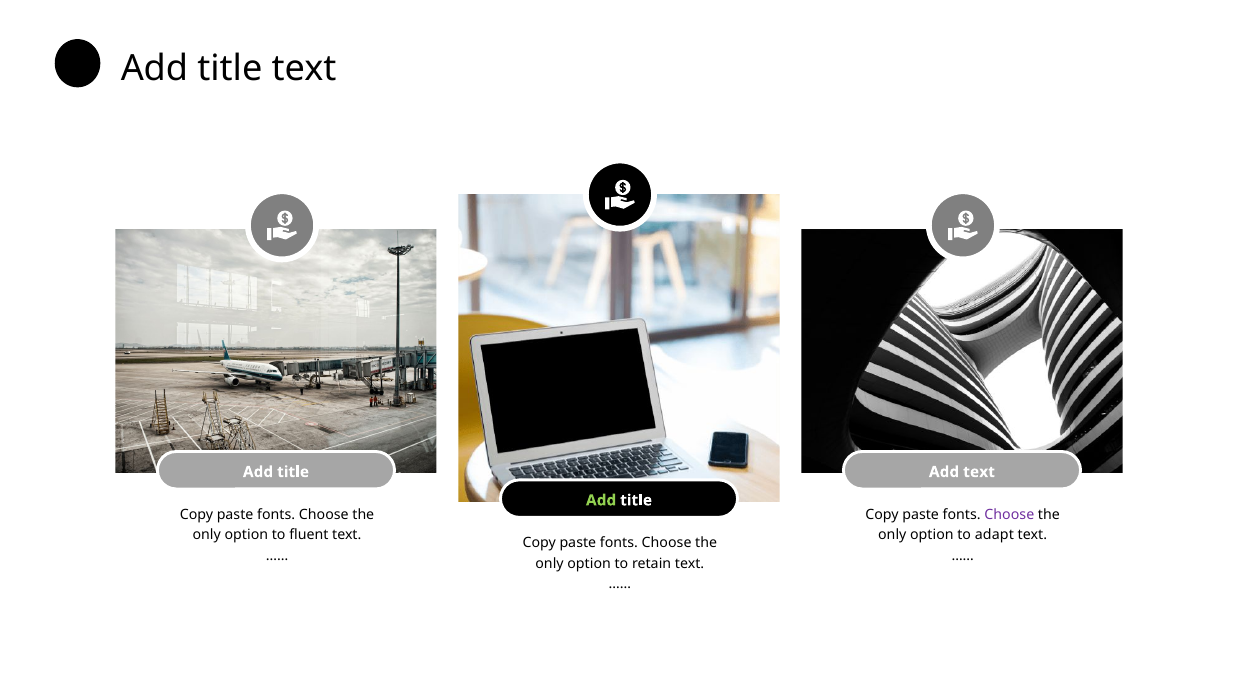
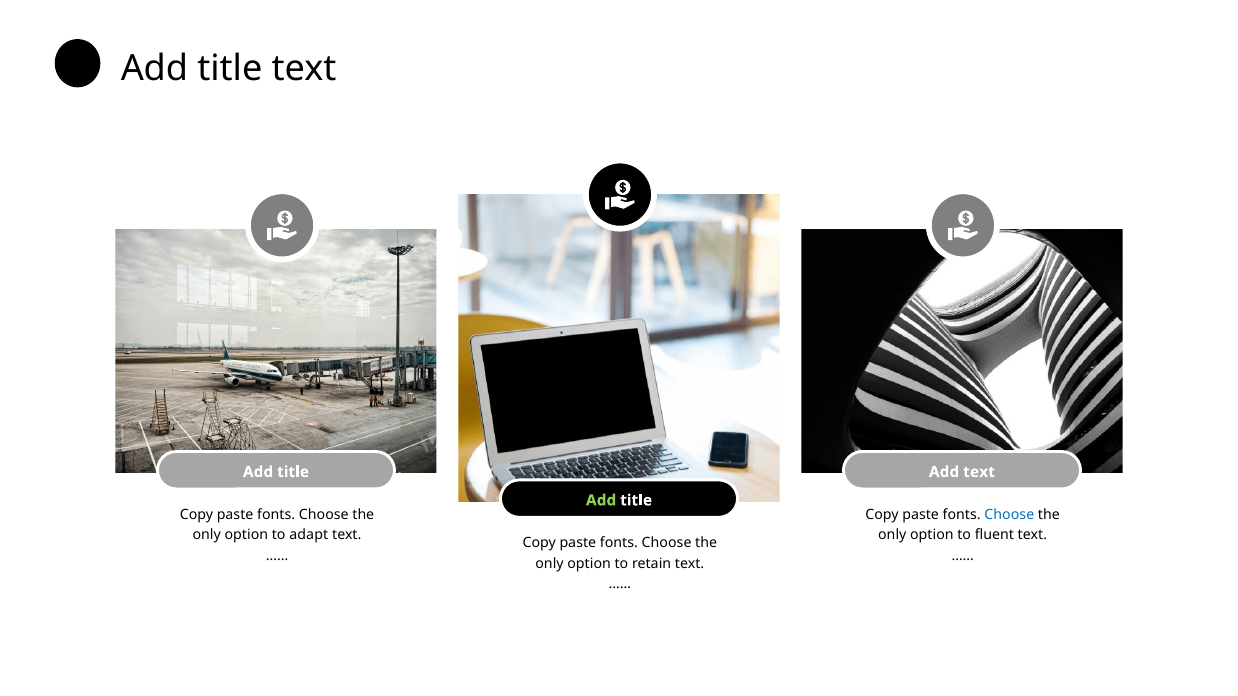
Choose colour: purple -> blue (1009, 515)
fluent: fluent -> adapt (309, 535)
adapt: adapt -> fluent (994, 535)
